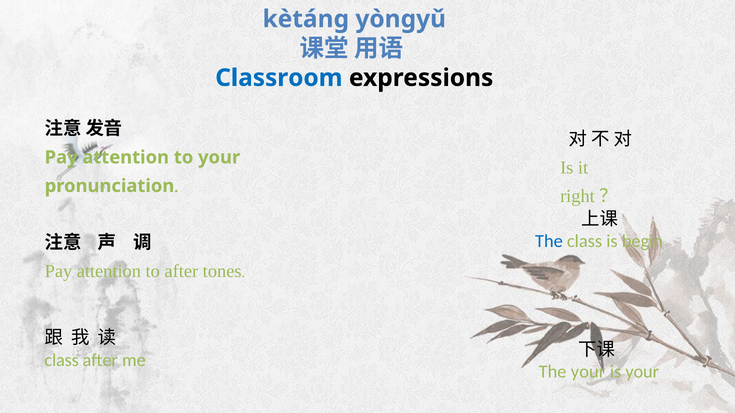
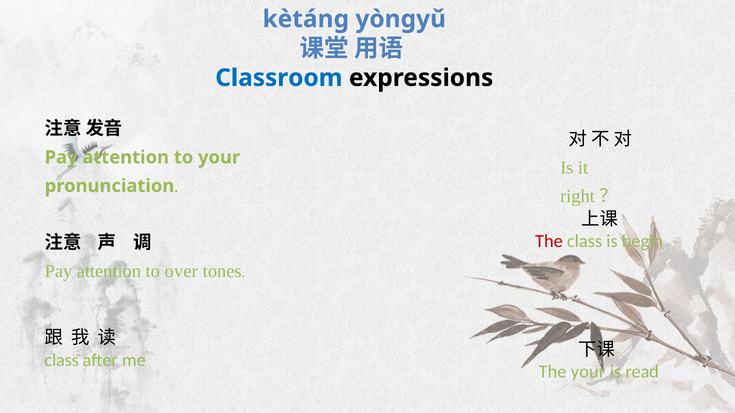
The colour: blue -> red (549, 242)
to after: after -> over (181, 272)
is your: your -> read (642, 372)
